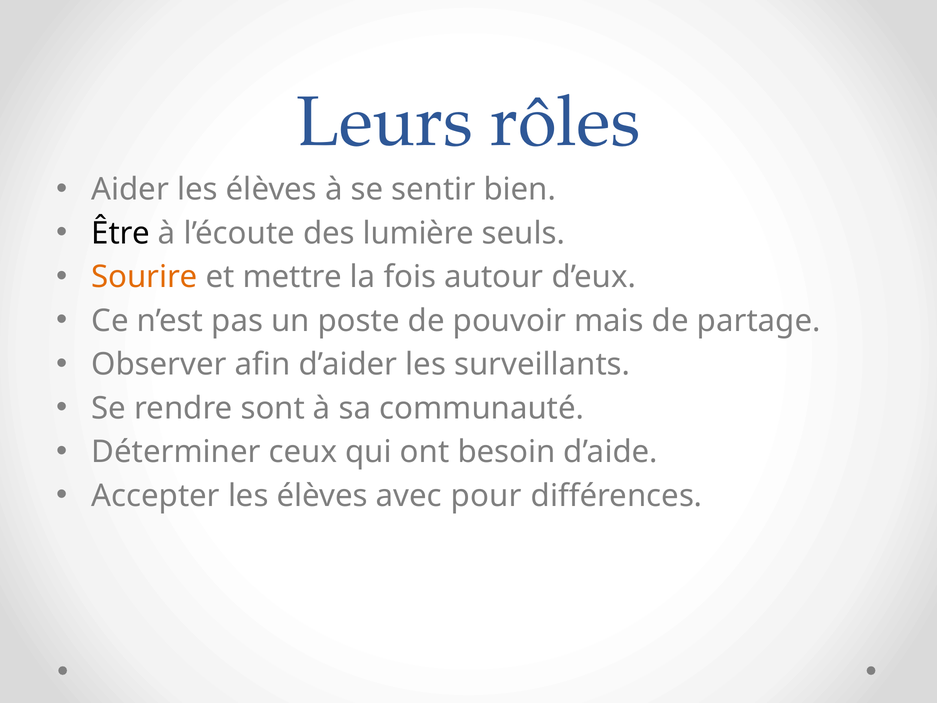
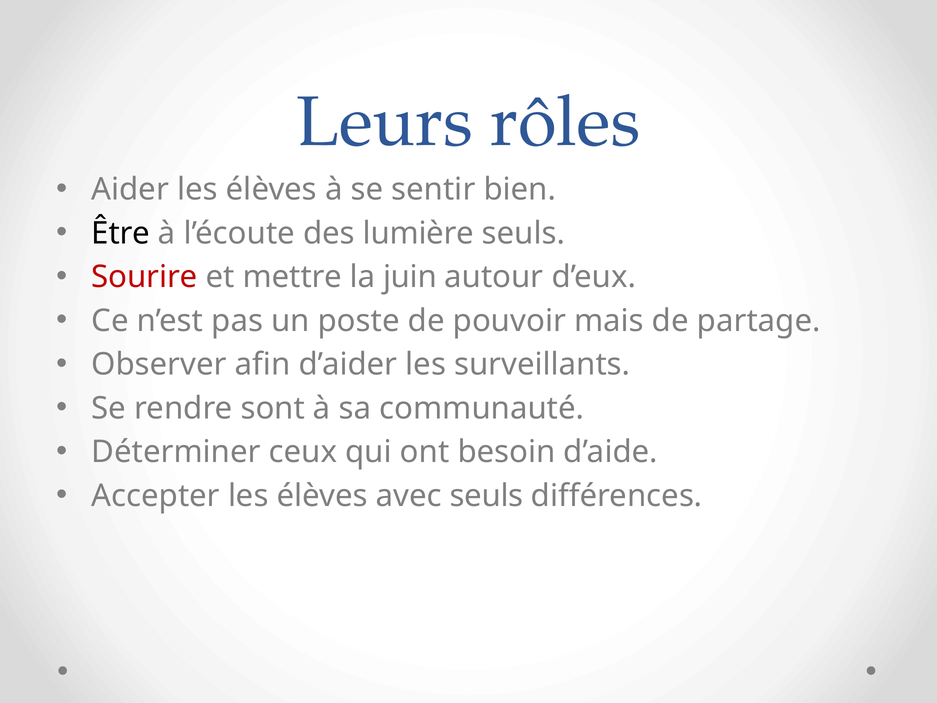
Sourire colour: orange -> red (144, 277)
fois: fois -> juin (410, 277)
avec pour: pour -> seuls (487, 496)
